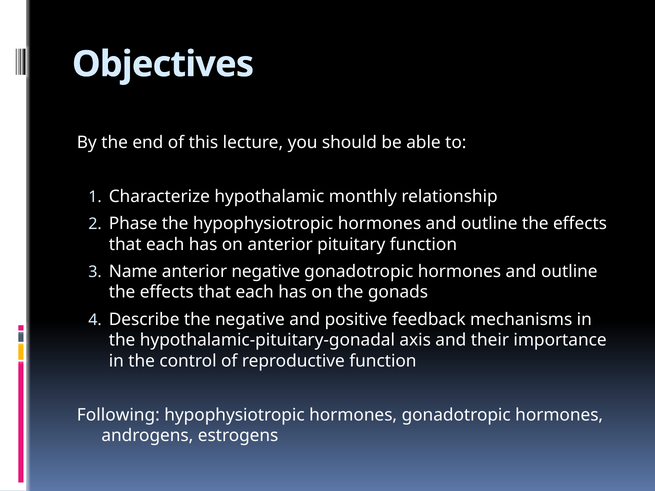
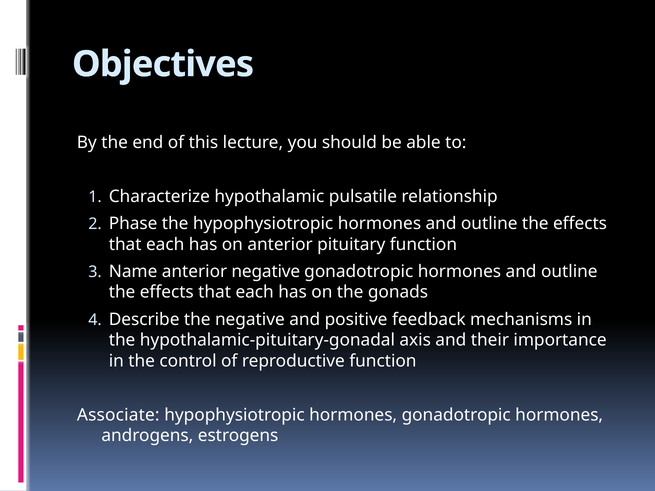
monthly: monthly -> pulsatile (363, 197)
Following: Following -> Associate (118, 415)
